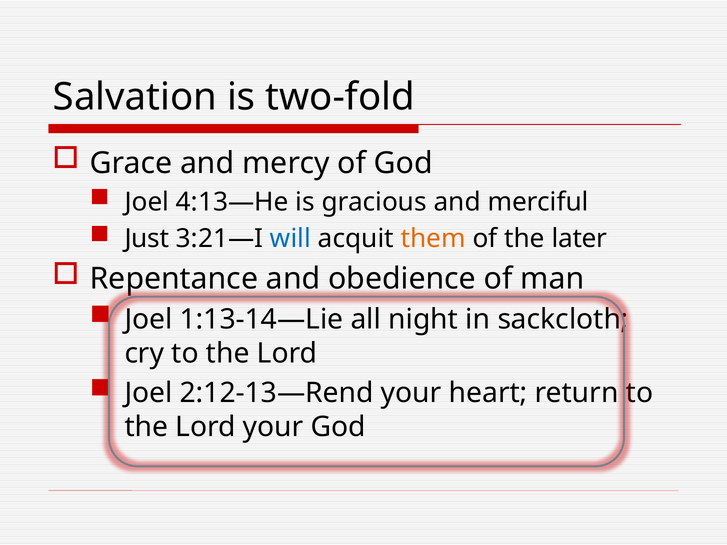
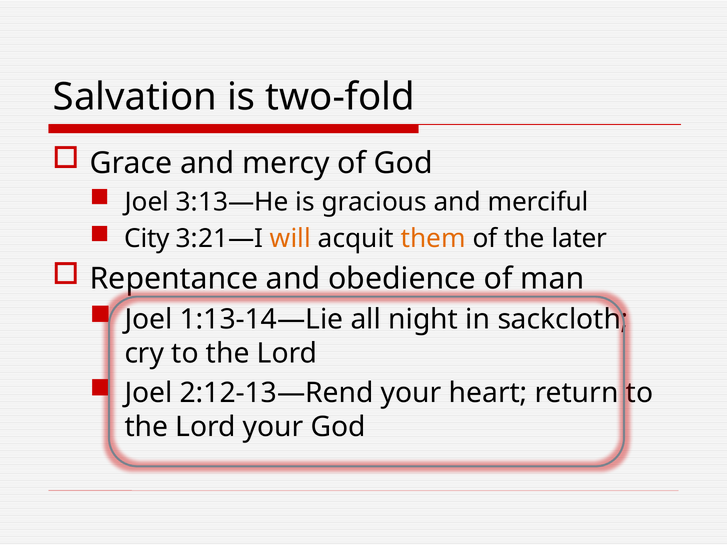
4:13—He: 4:13—He -> 3:13—He (232, 202)
Just: Just -> City (147, 239)
will colour: blue -> orange (290, 239)
